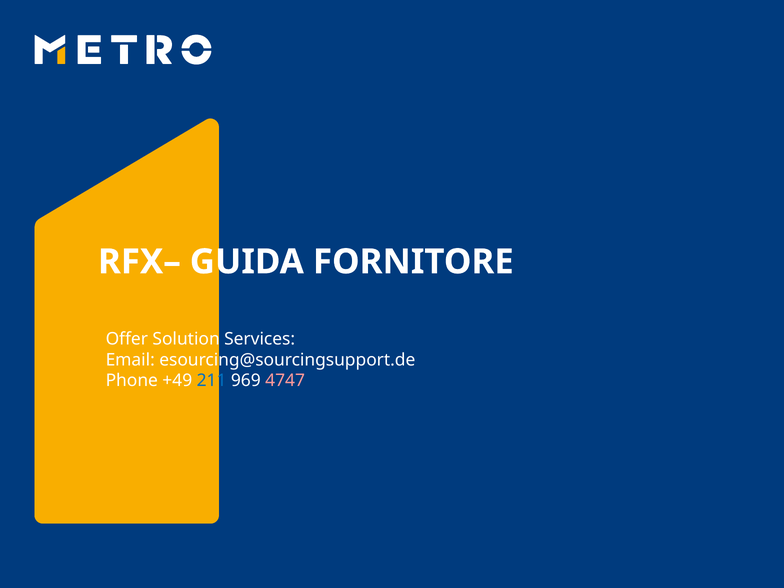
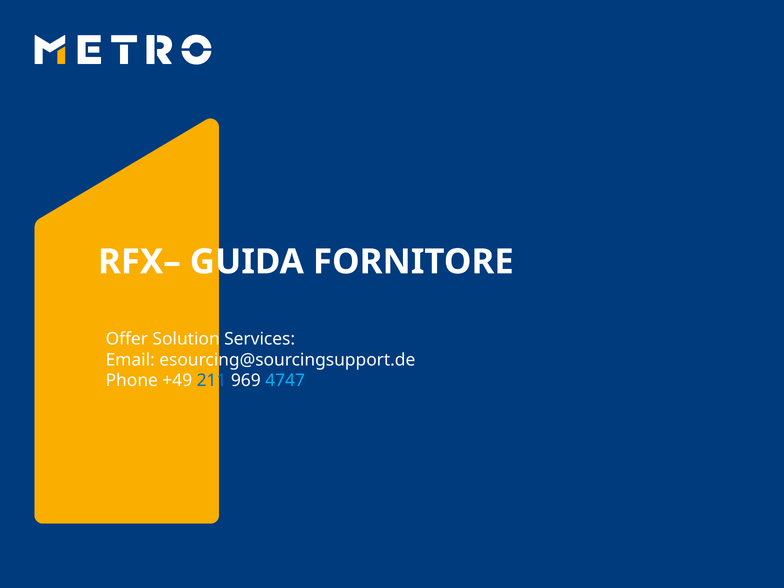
4747 colour: pink -> light blue (285, 381)
